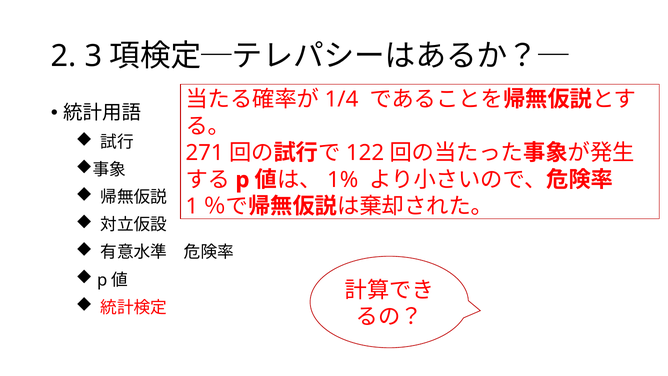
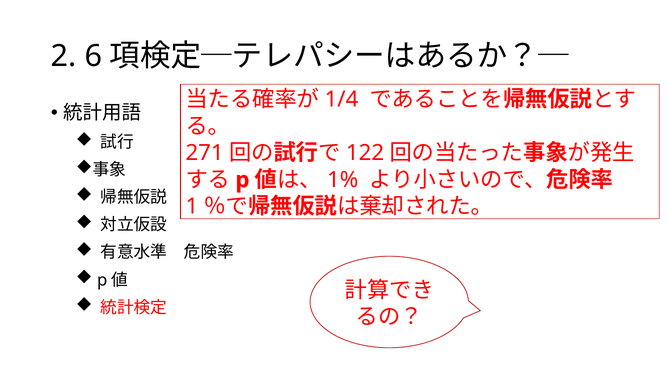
3: 3 -> 6 (93, 56)
